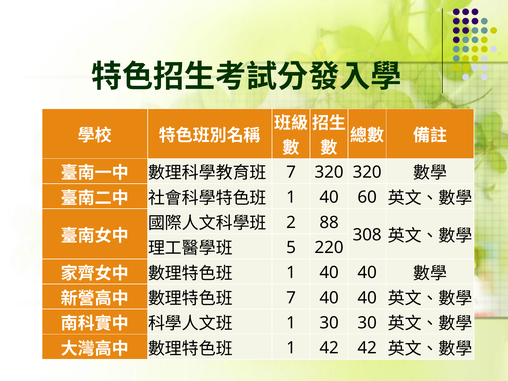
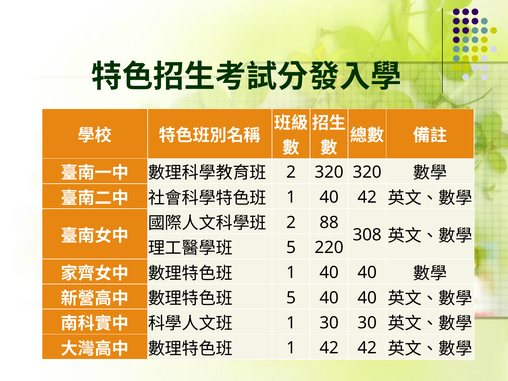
7: 7 -> 2 (291, 172)
40 60: 60 -> 42 (367, 197)
7: 7 -> 5 (291, 298)
